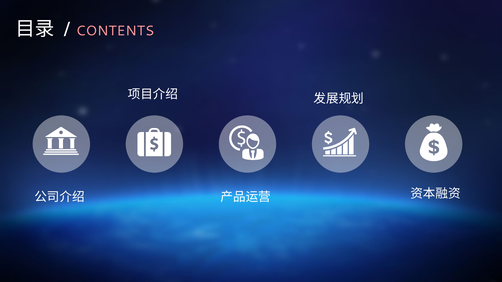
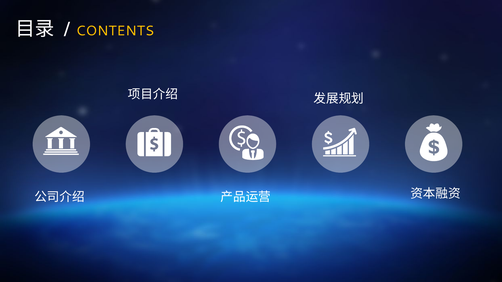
CONTENTS colour: pink -> yellow (115, 31)
